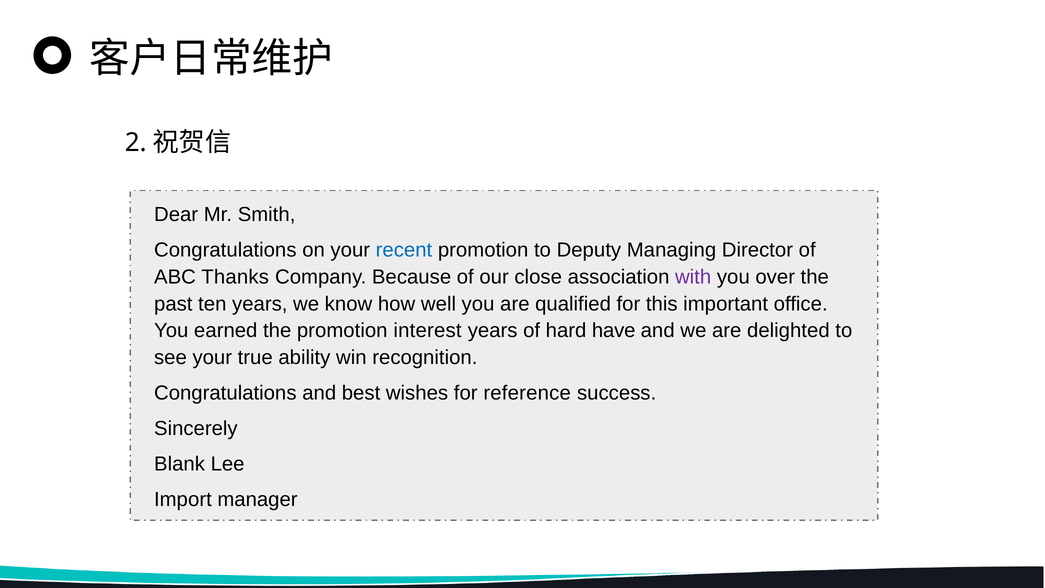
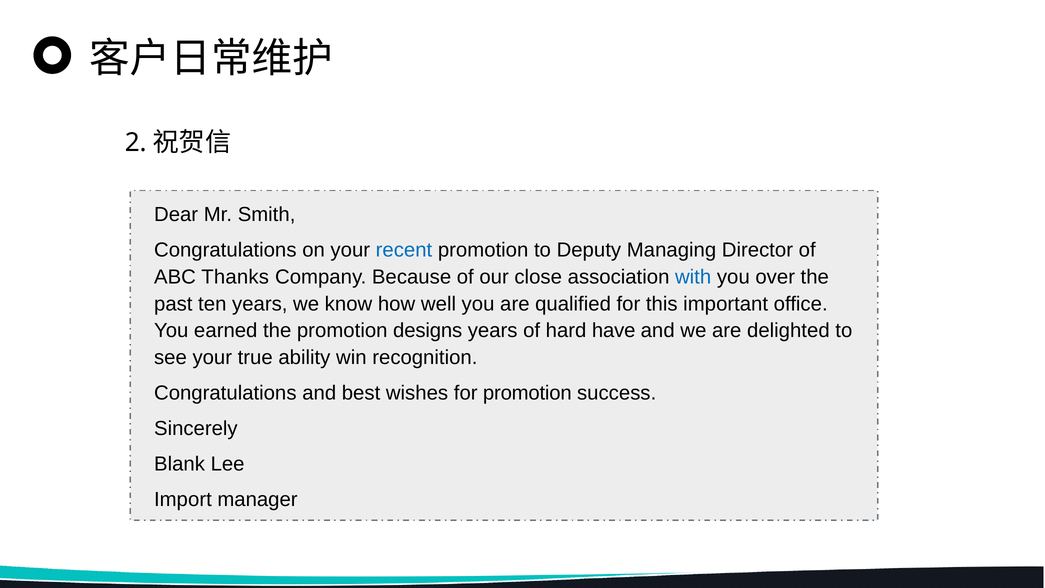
with colour: purple -> blue (693, 277)
interest: interest -> designs (428, 331)
for reference: reference -> promotion (527, 393)
